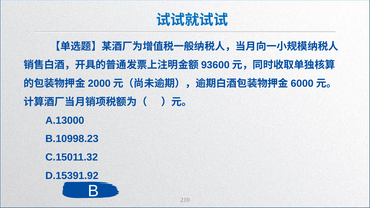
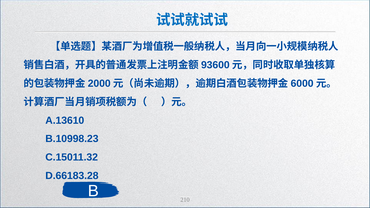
A.13000: A.13000 -> A.13610 (65, 120)
D.15391.92: D.15391.92 -> D.66183.28 (72, 176)
